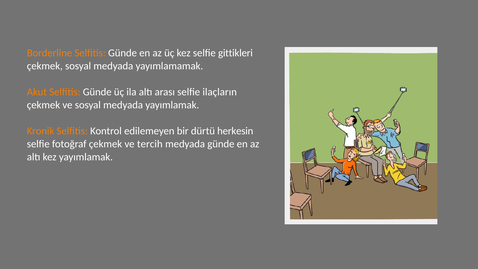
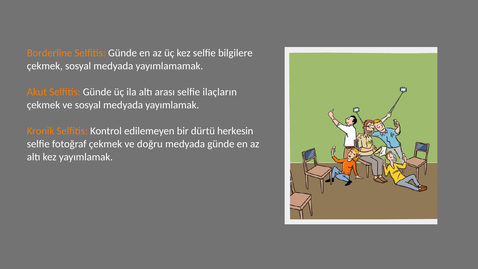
gittikleri: gittikleri -> bilgilere (235, 53)
tercih: tercih -> doğru (150, 144)
